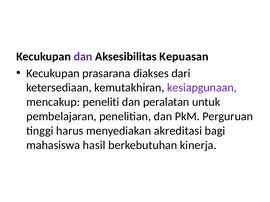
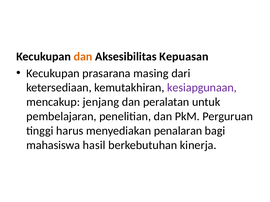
dan colour: purple -> orange (83, 57)
diakses: diakses -> masing (151, 73)
peneliti: peneliti -> jenjang (101, 102)
akreditasi: akreditasi -> penalaran (178, 131)
